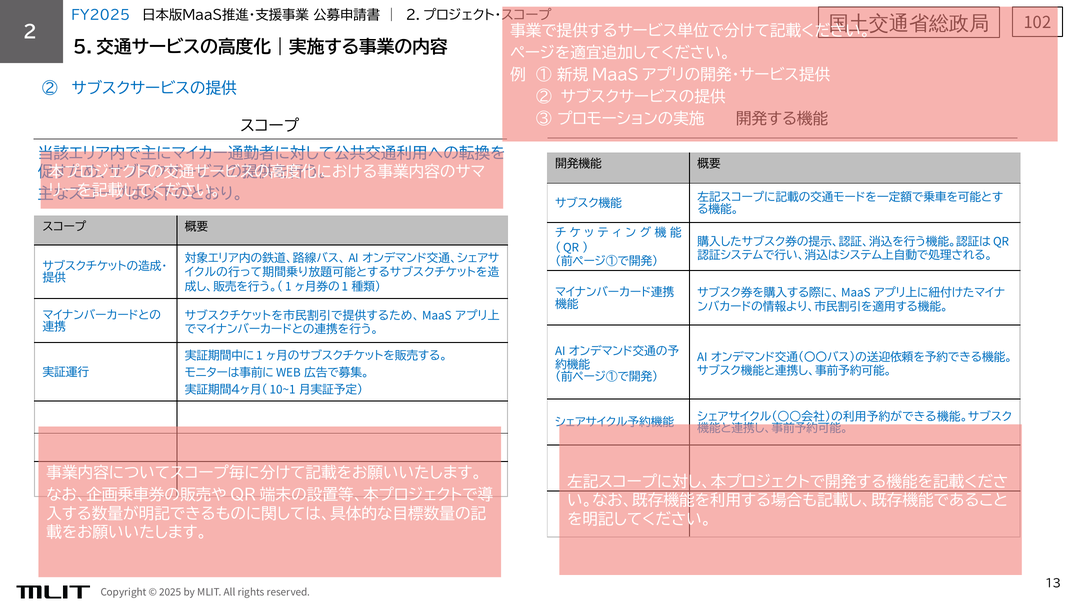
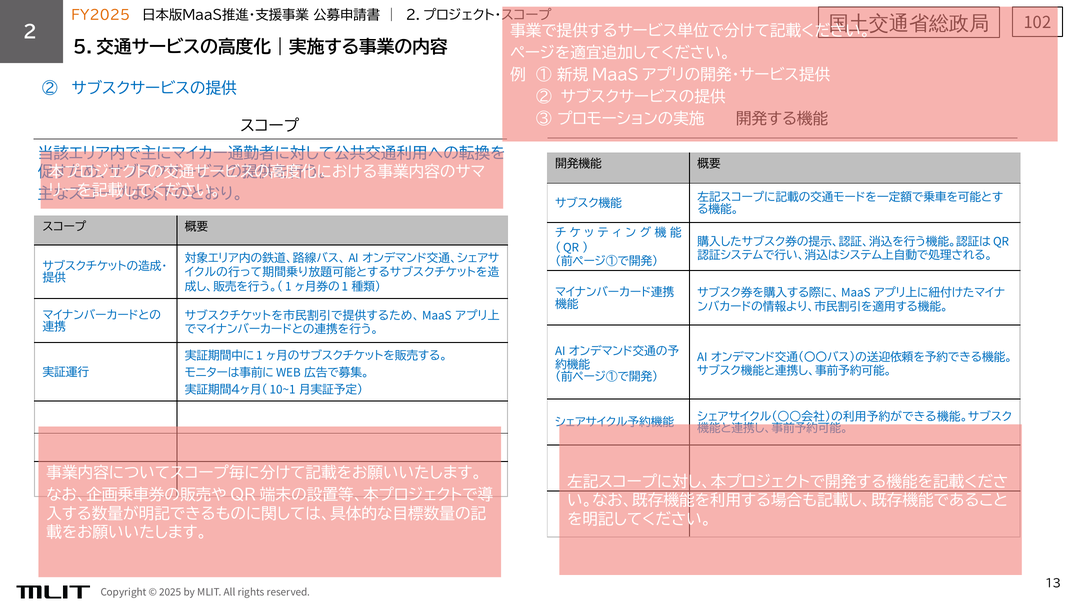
FY2025 colour: blue -> orange (101, 15)
